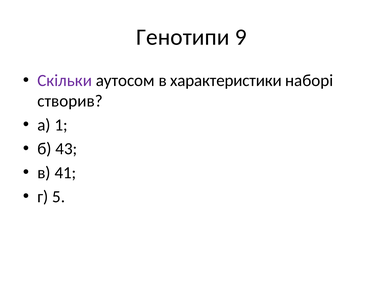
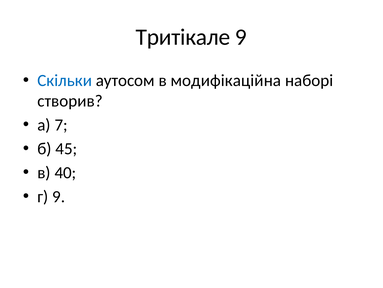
Генотипи: Генотипи -> Тритікале (183, 37)
Скільки colour: purple -> blue (65, 80)
характеристики: характеристики -> модифікаційна (226, 80)
1: 1 -> 7 (61, 125)
43: 43 -> 45 (66, 148)
41: 41 -> 40 (65, 172)
г 5: 5 -> 9 (59, 196)
